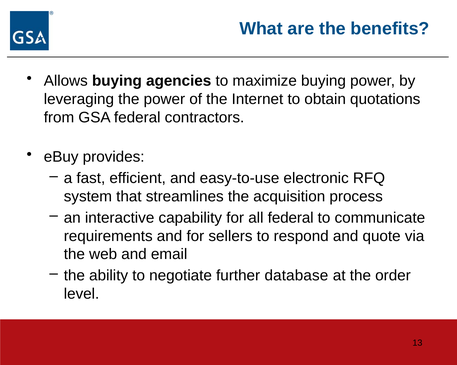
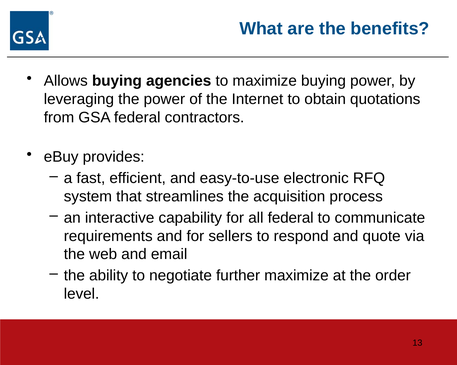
further database: database -> maximize (296, 276)
